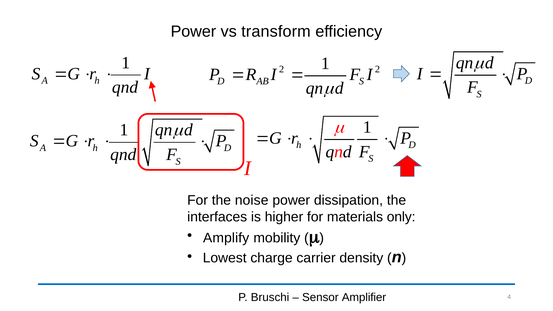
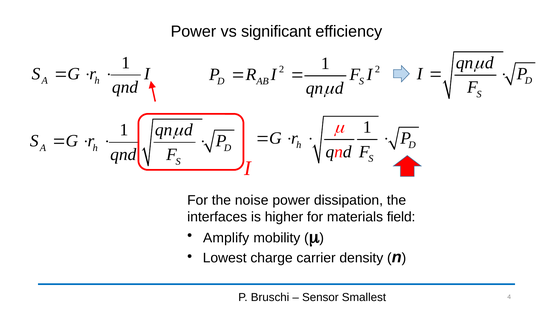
transform: transform -> significant (276, 31)
only: only -> field (401, 217)
Amplifier: Amplifier -> Smallest (364, 297)
